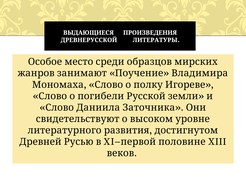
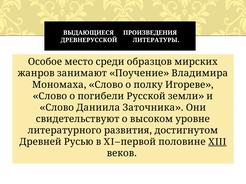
XIII underline: none -> present (217, 142)
